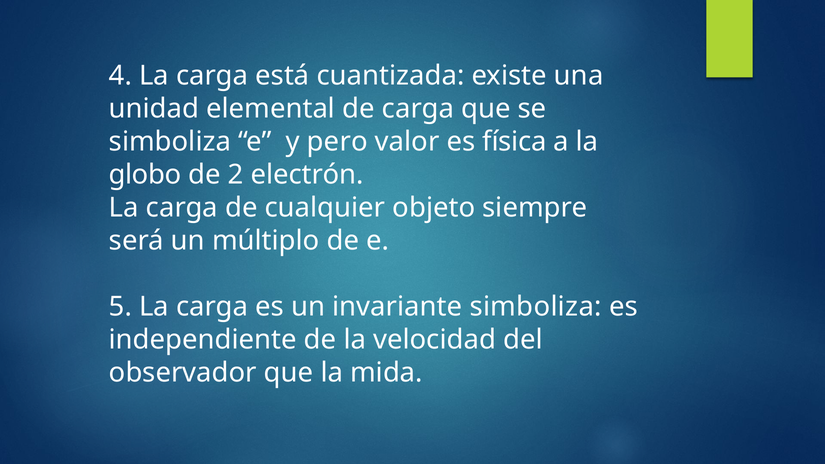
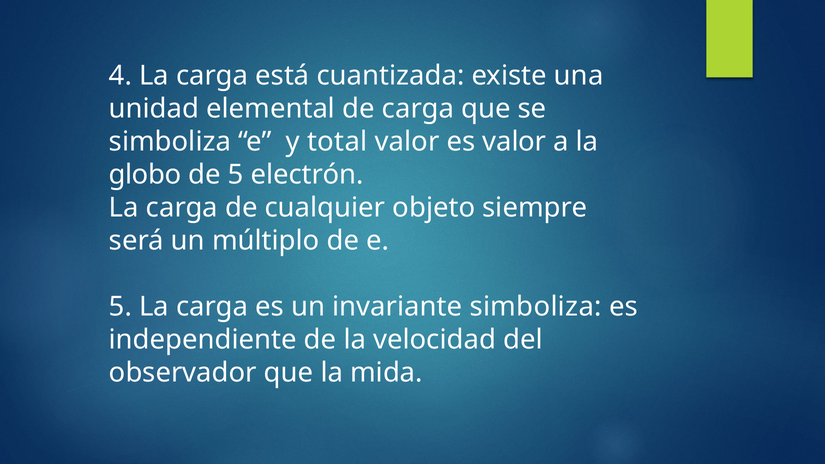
pero: pero -> total (337, 142)
es física: física -> valor (514, 142)
de 2: 2 -> 5 (236, 175)
